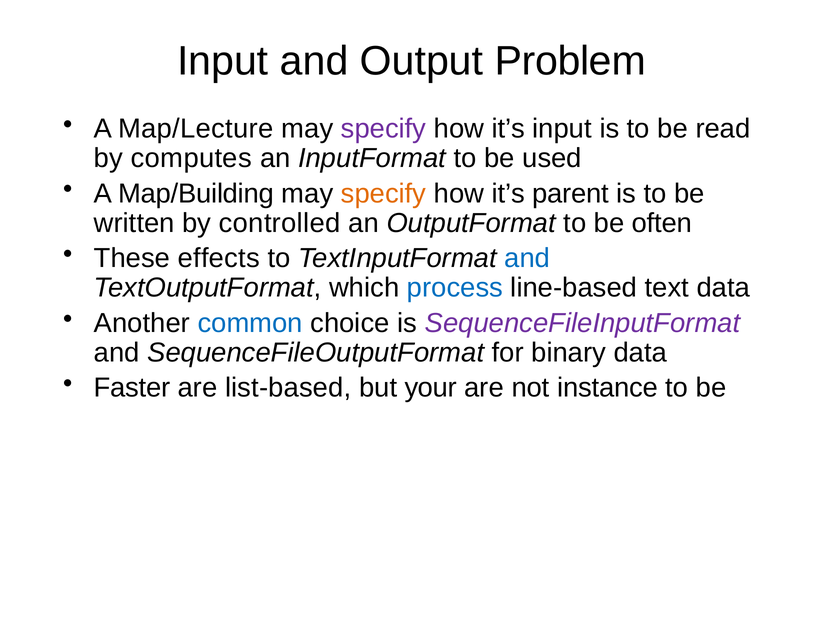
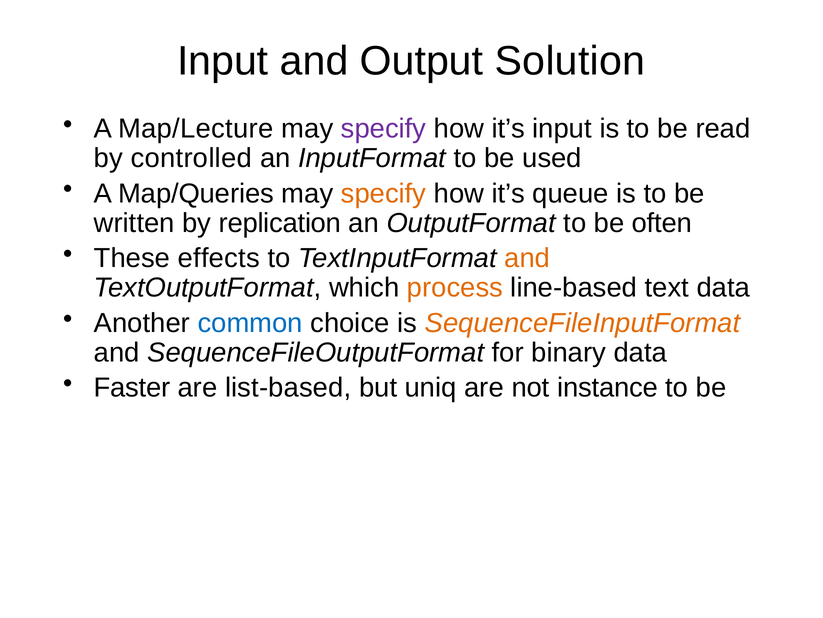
Problem: Problem -> Solution (570, 61)
computes: computes -> controlled (191, 158)
Map/Building: Map/Building -> Map/Queries (196, 193)
parent: parent -> queue (571, 193)
controlled: controlled -> replication (280, 223)
and colour: blue -> orange (527, 258)
process colour: blue -> orange (455, 288)
SequenceFileInputFormat colour: purple -> orange (583, 323)
your: your -> uniq (431, 387)
